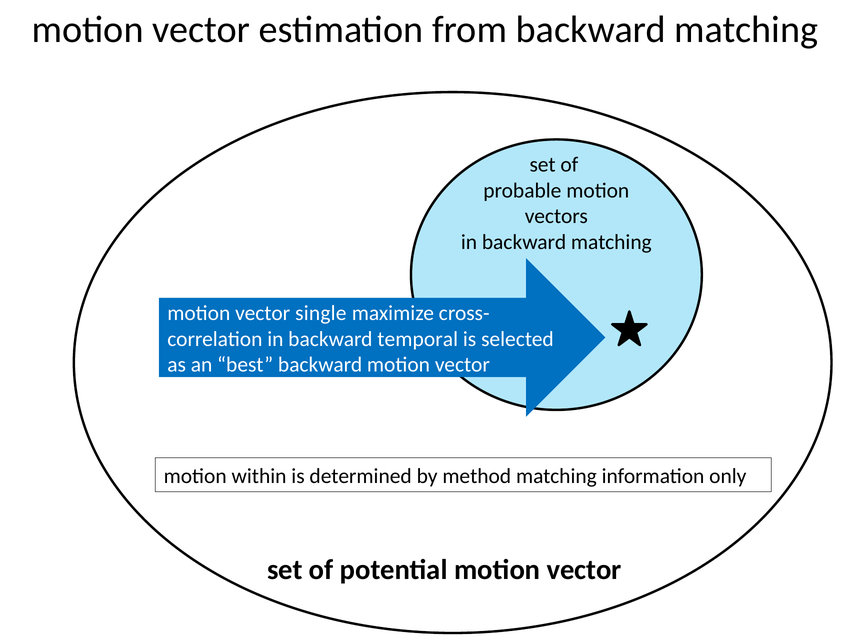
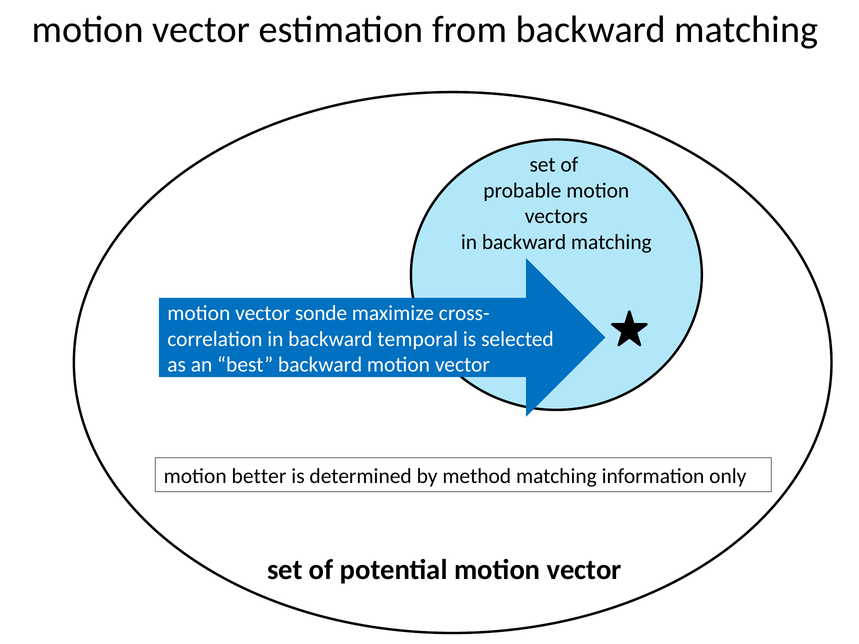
single: single -> sonde (321, 313)
within: within -> better (259, 476)
